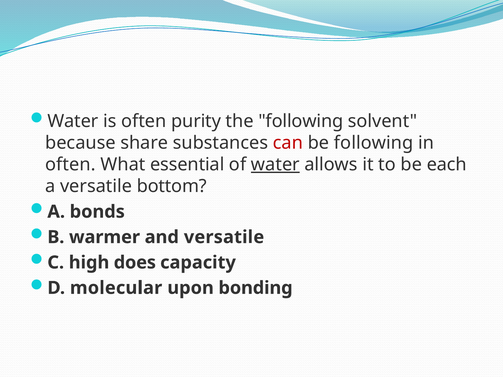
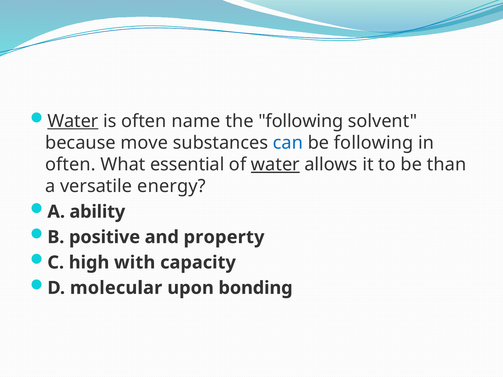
Water underline: none -> present (73, 121)
purity: purity -> name (196, 121)
share: share -> move (144, 143)
can colour: red -> blue (288, 143)
each: each -> than (447, 165)
bottom: bottom -> energy (172, 186)
bonds: bonds -> ability (97, 212)
warmer: warmer -> positive (105, 237)
and versatile: versatile -> property (224, 237)
does: does -> with (135, 263)
